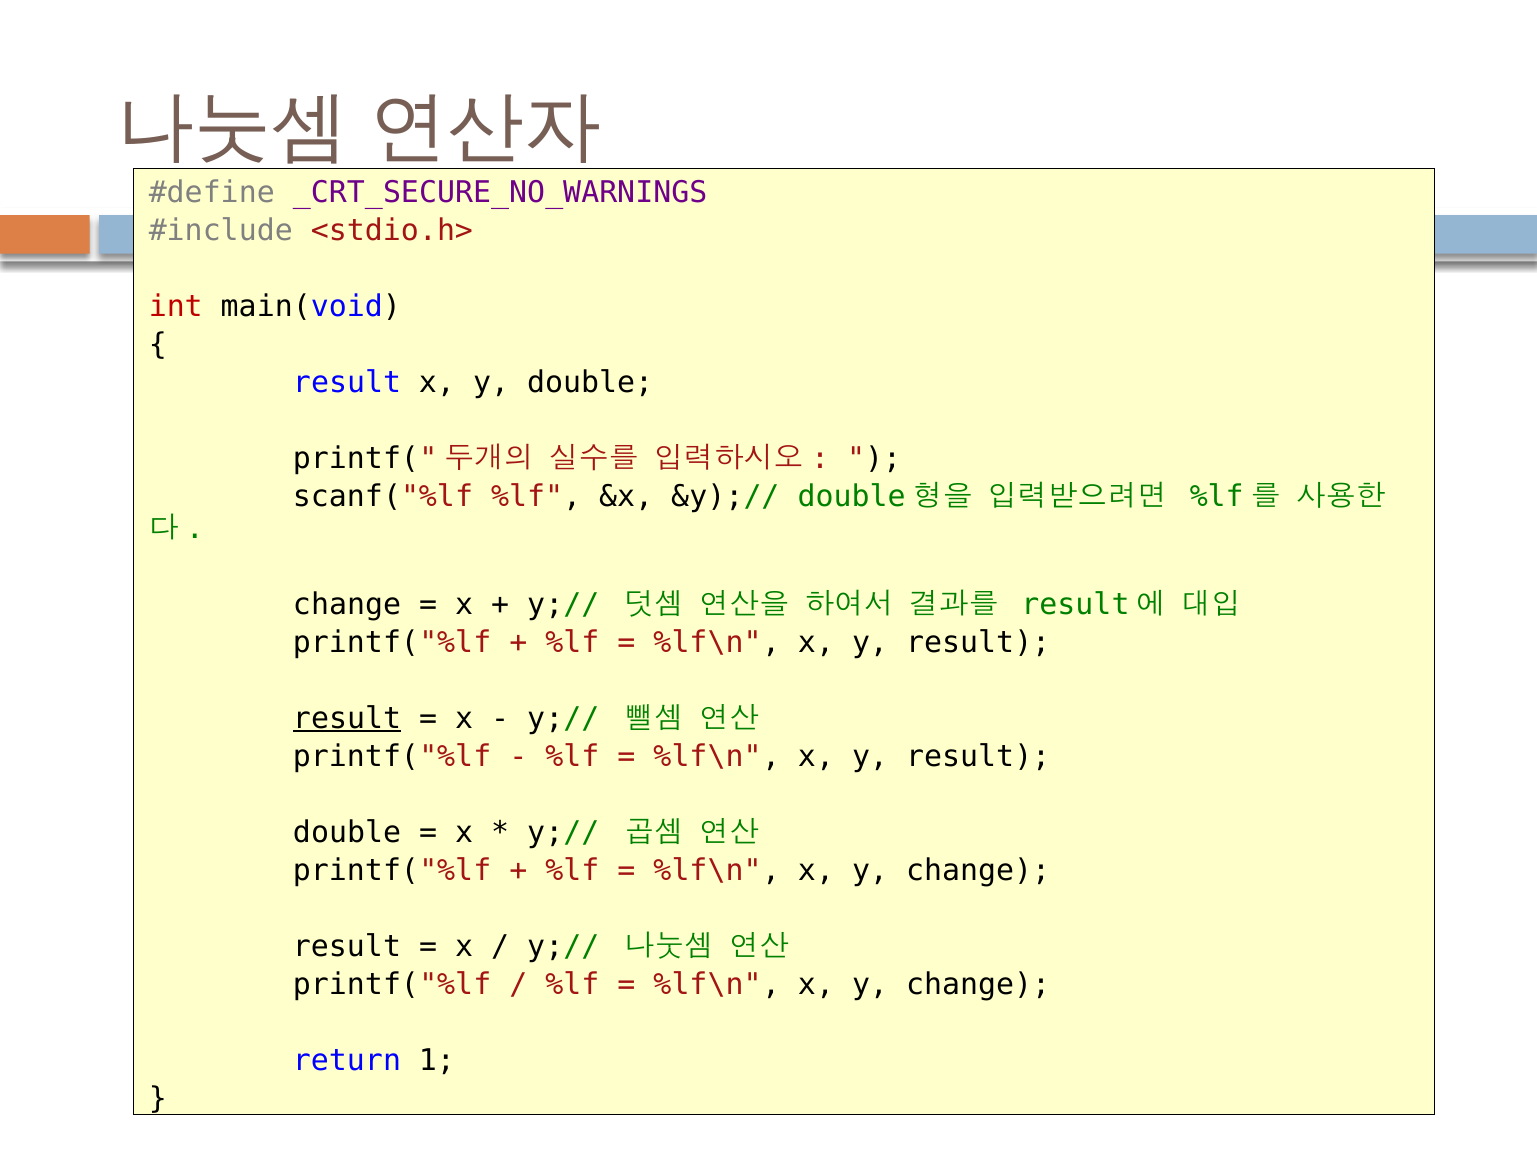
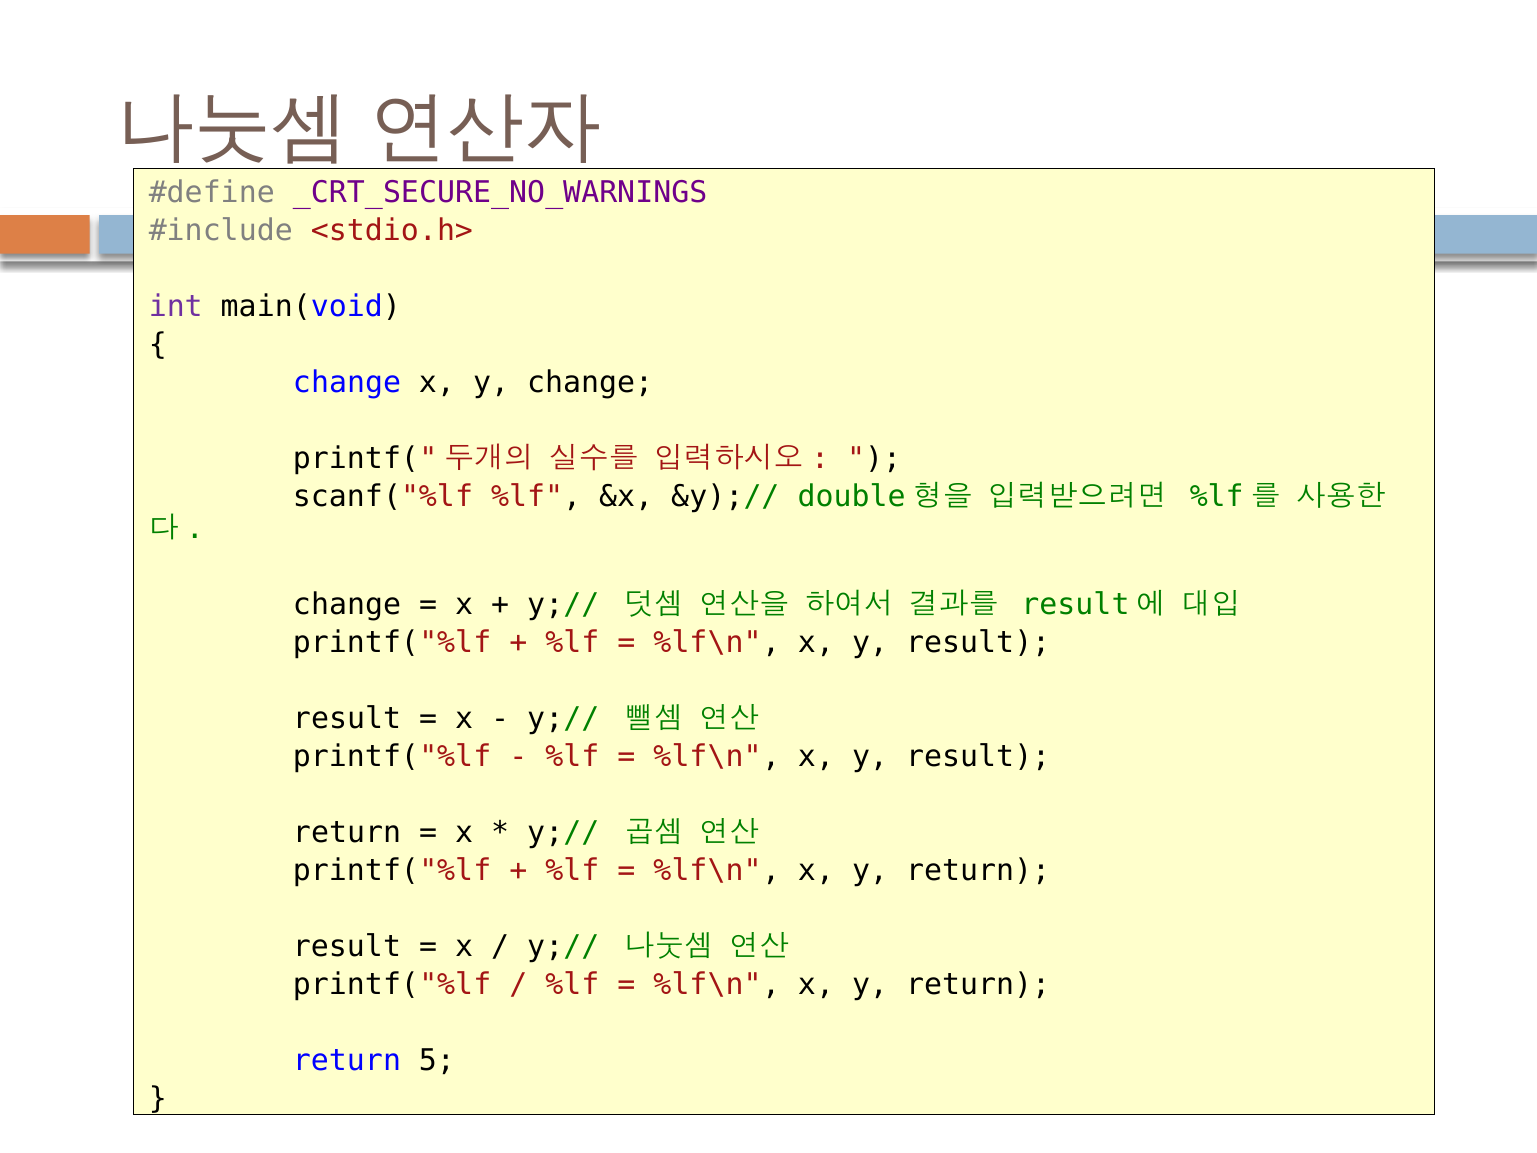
int colour: red -> purple (176, 306)
result: result -> change (347, 382)
y double: double -> change (590, 382)
result underline: present -> none (347, 718)
double: double -> return (347, 832)
change: change -> return (978, 870)
change: change -> return (978, 984)
1: 1 -> 5 (437, 1060)
